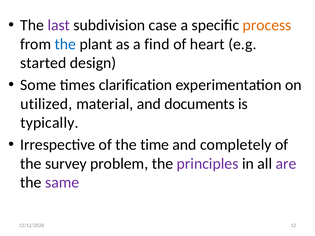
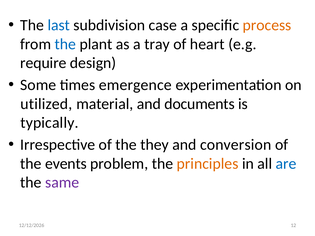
last colour: purple -> blue (59, 25)
find: find -> tray (157, 44)
started: started -> require (43, 63)
clarification: clarification -> emergence (135, 85)
time: time -> they (155, 145)
completely: completely -> conversion (236, 145)
survey: survey -> events (66, 164)
principles colour: purple -> orange (208, 164)
are colour: purple -> blue (286, 164)
